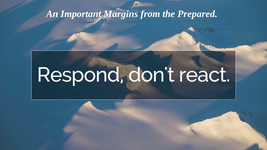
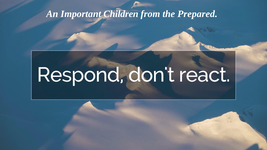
Margins: Margins -> Children (121, 14)
